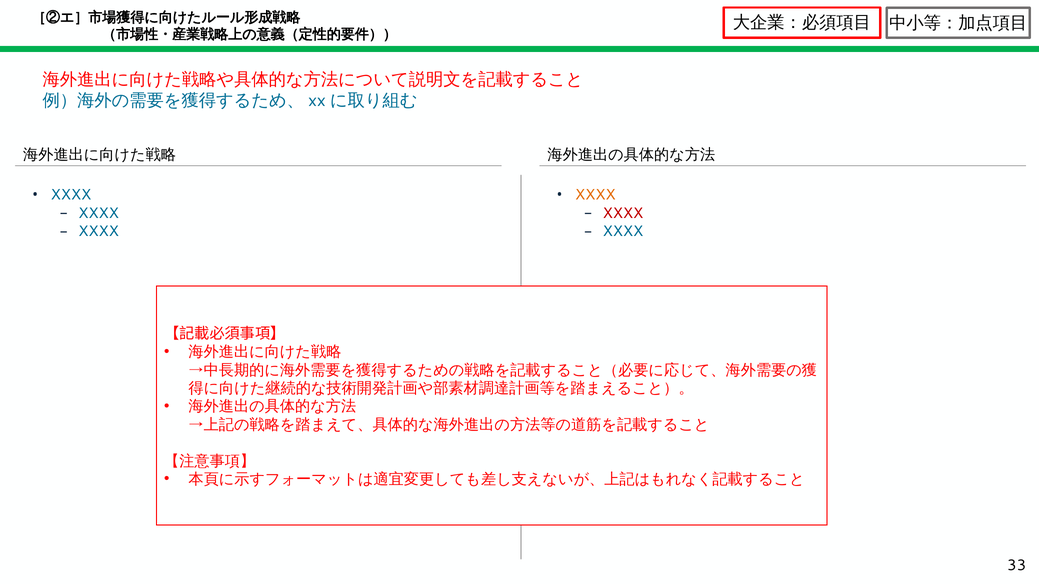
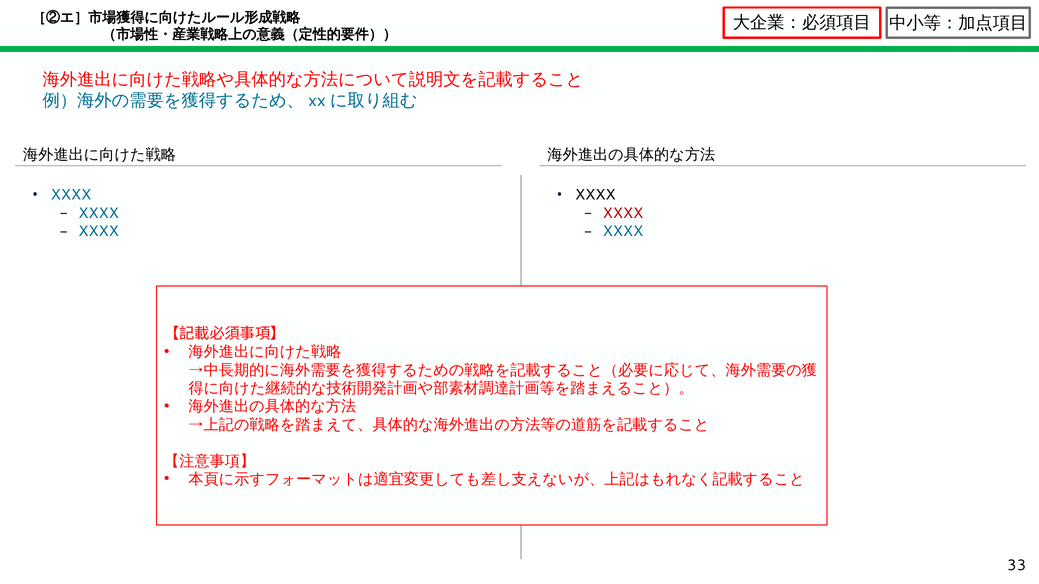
XXXX colour: orange -> black (595, 195)
